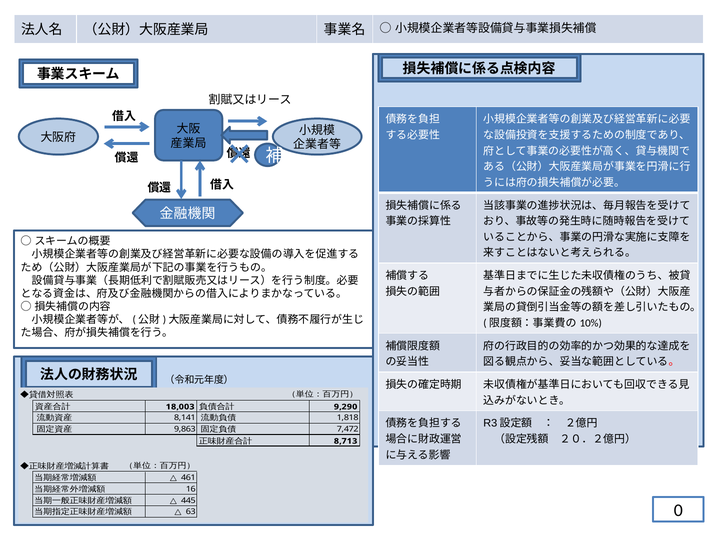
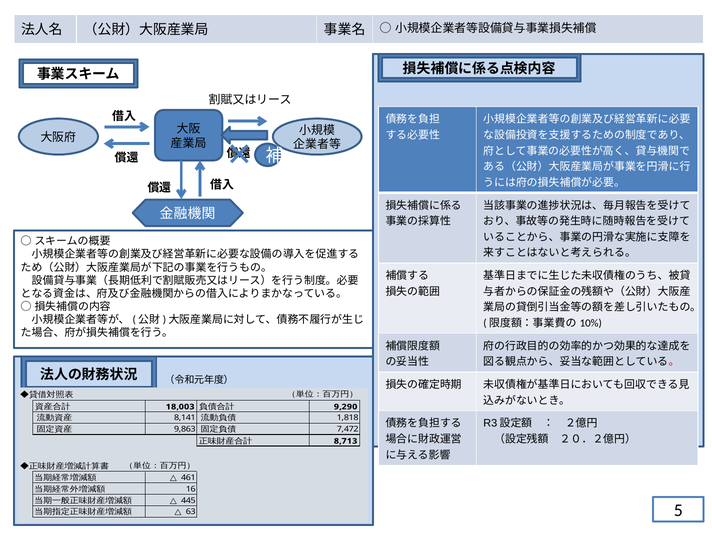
0: 0 -> 5 (678, 510)
